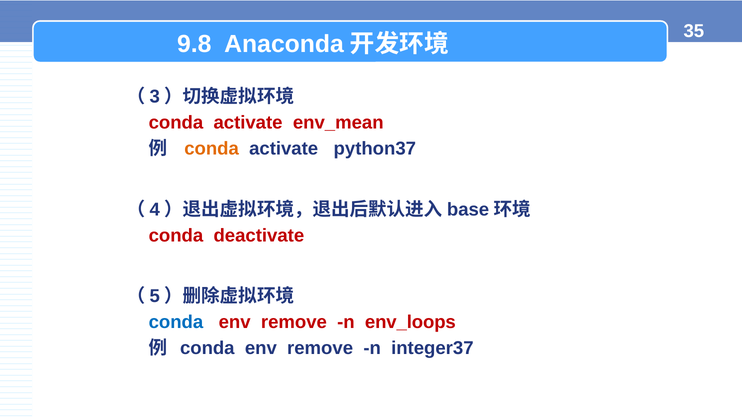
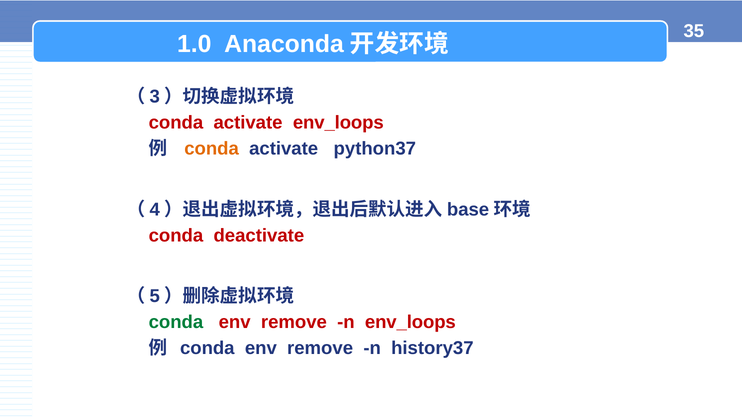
9.8: 9.8 -> 1.0 (194, 44)
activate env_mean: env_mean -> env_loops (338, 123)
conda colour: blue -> green (176, 322)
integer37: integer37 -> history37 (432, 348)
